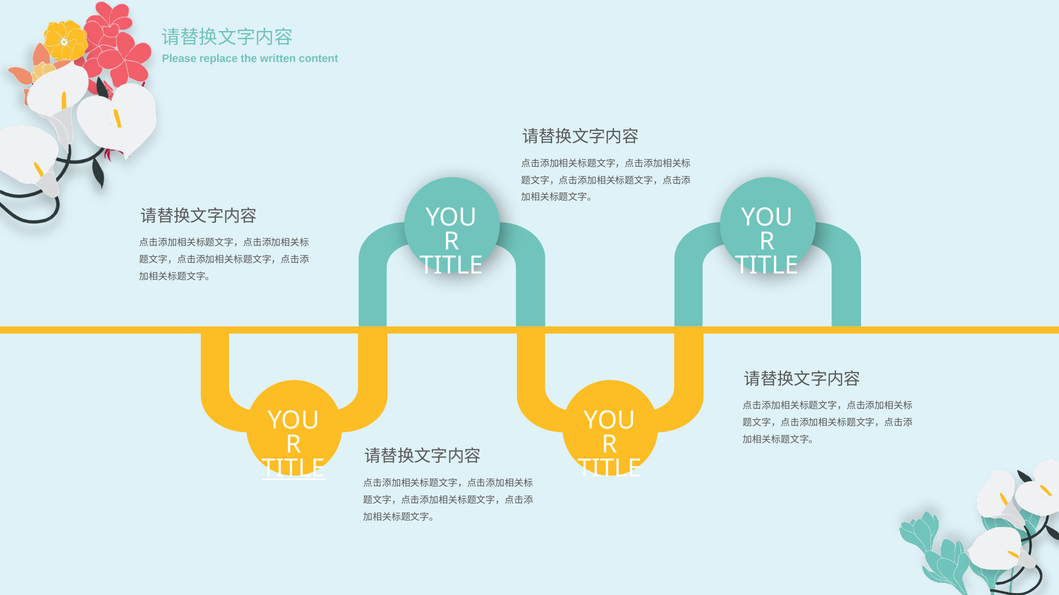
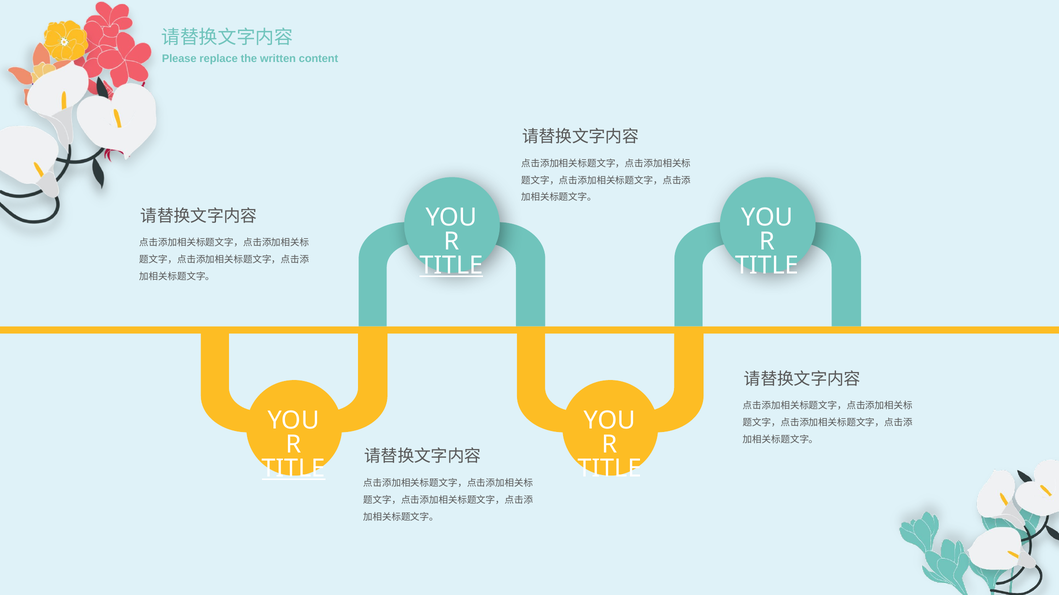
TITLE underline: none -> present (451, 266)
